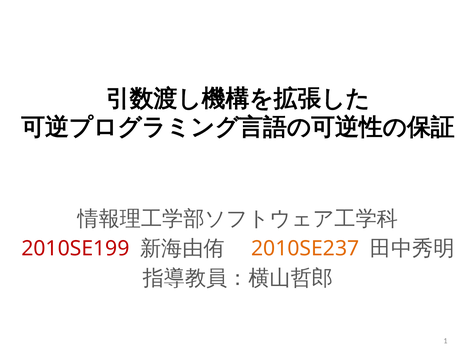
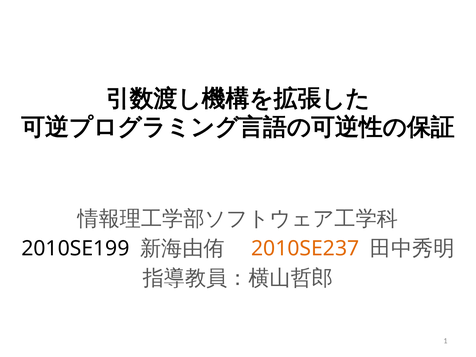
2010SE199 colour: red -> black (75, 249)
